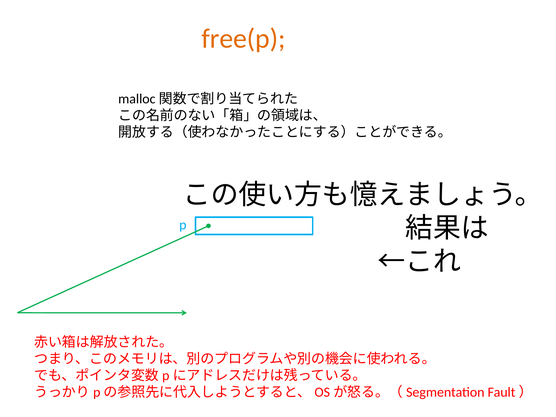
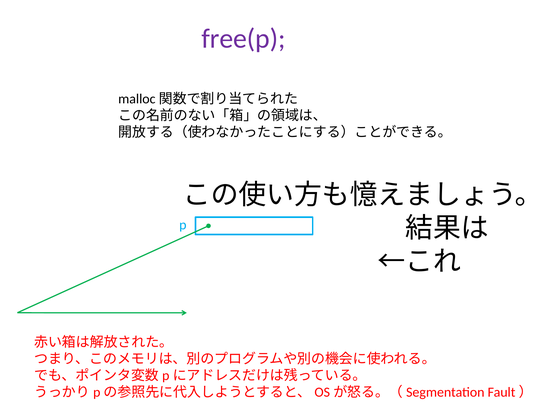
free(p colour: orange -> purple (244, 39)
